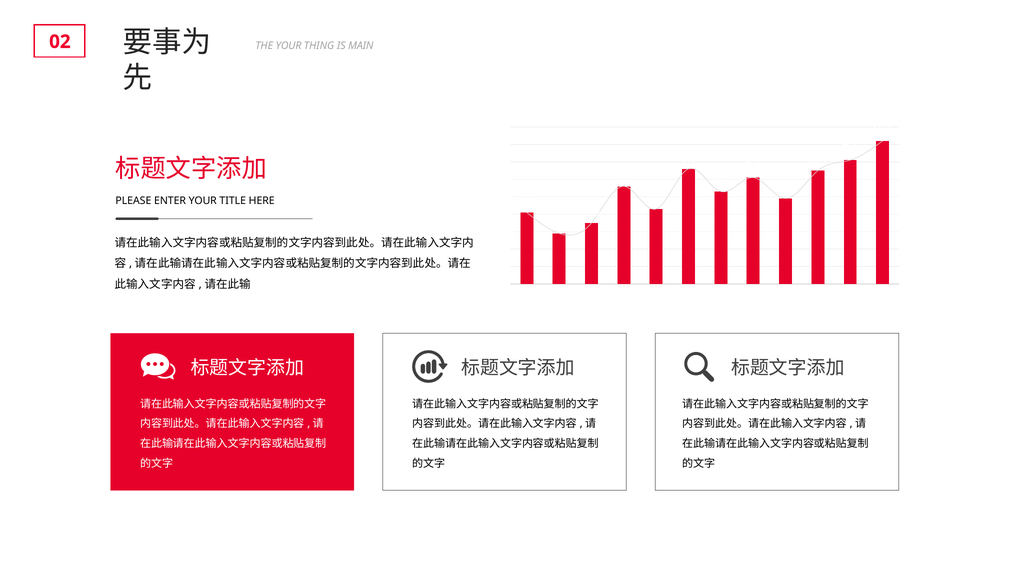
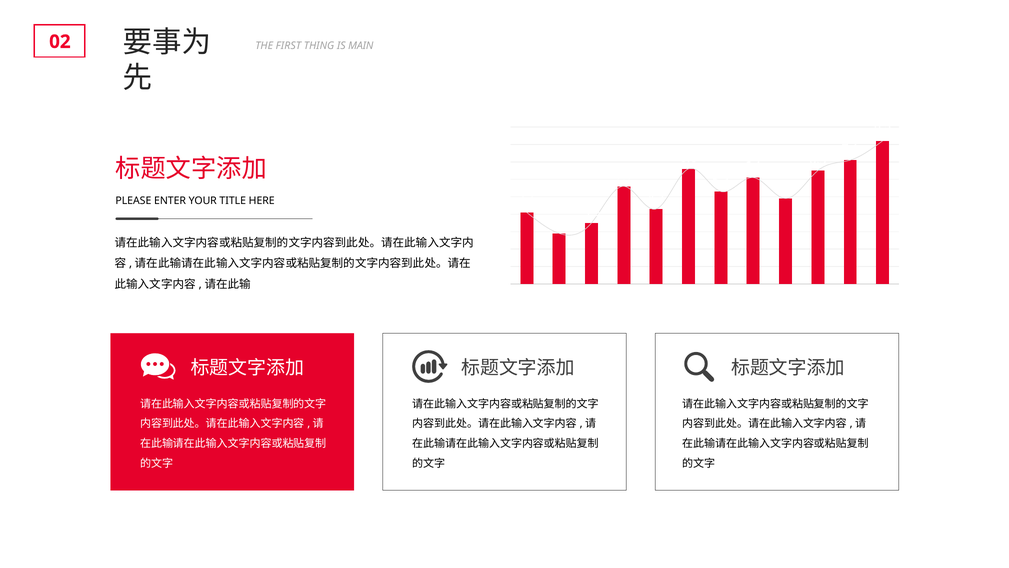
THE YOUR: YOUR -> FIRST (288, 46)
